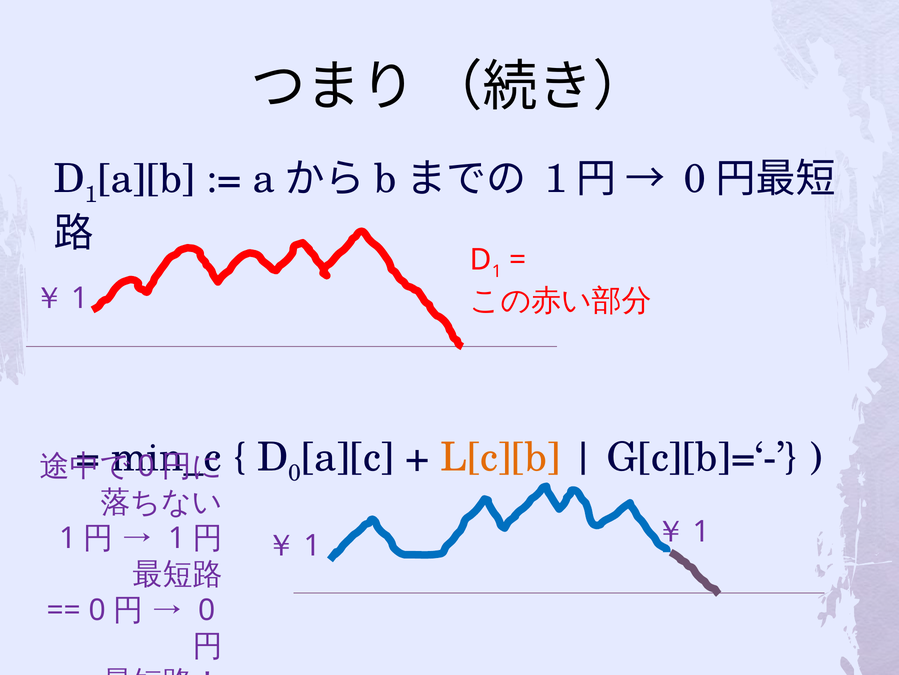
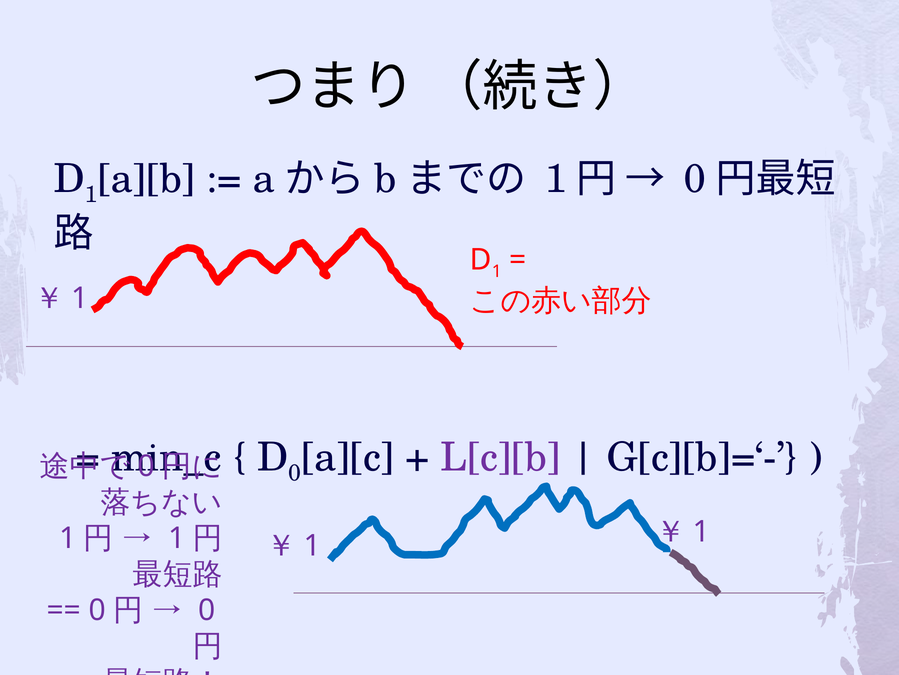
L[c][b colour: orange -> purple (500, 457)
